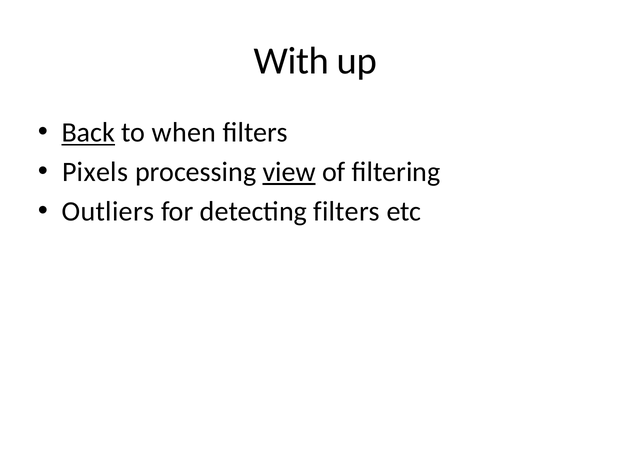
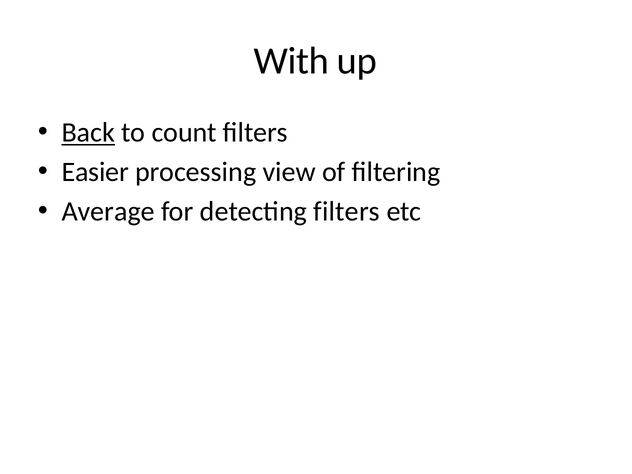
when: when -> count (184, 133)
Pixels: Pixels -> Easier (95, 172)
view underline: present -> none (289, 172)
Outliers: Outliers -> Average (108, 211)
